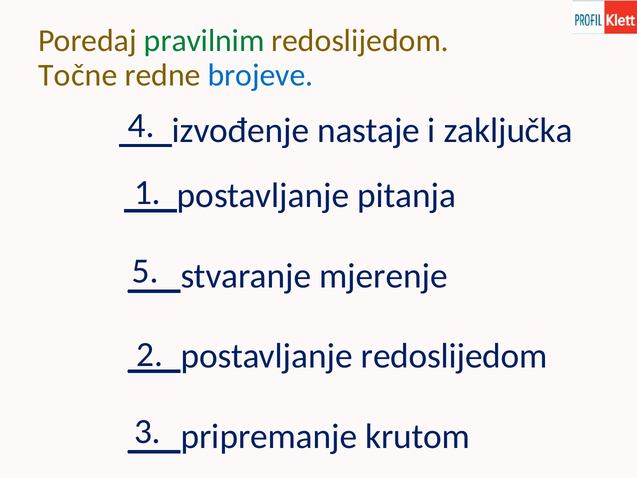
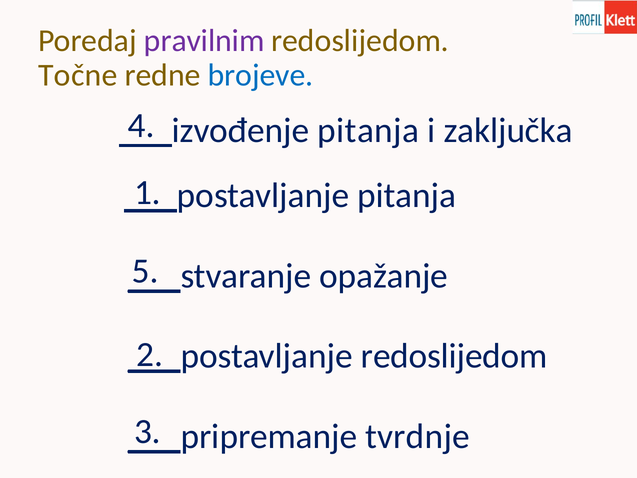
pravilnim colour: green -> purple (204, 41)
nastaje: nastaje -> pitanja (368, 130)
mjerenje: mjerenje -> opažanje (384, 276)
krutom: krutom -> tvrdnje (417, 436)
